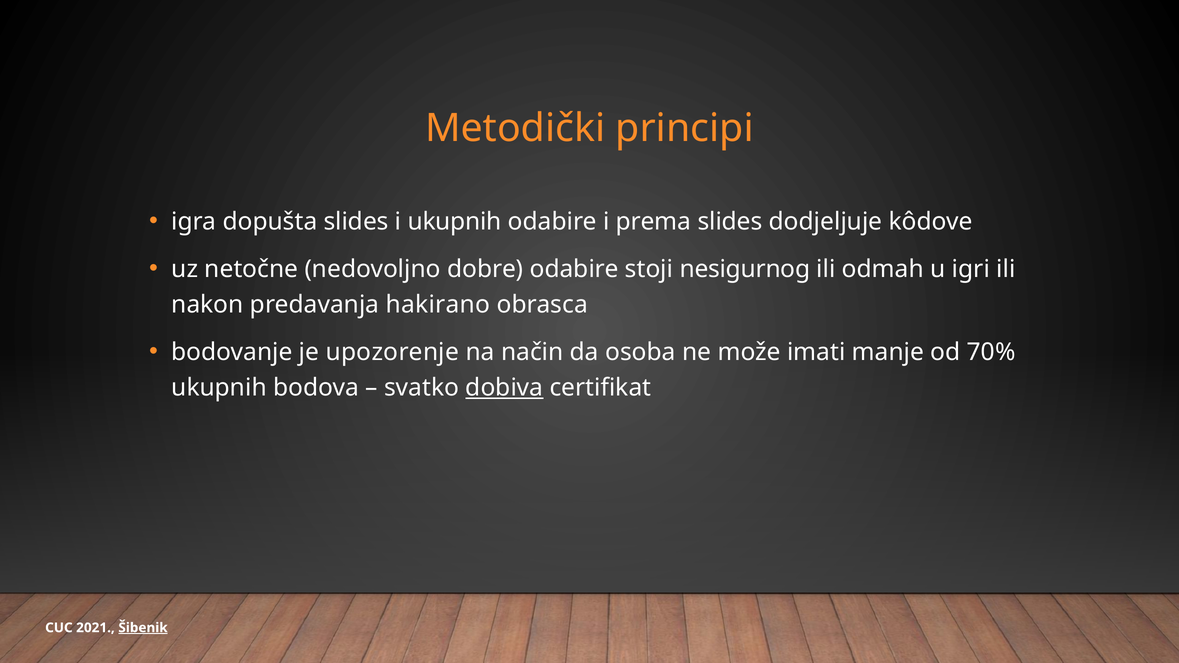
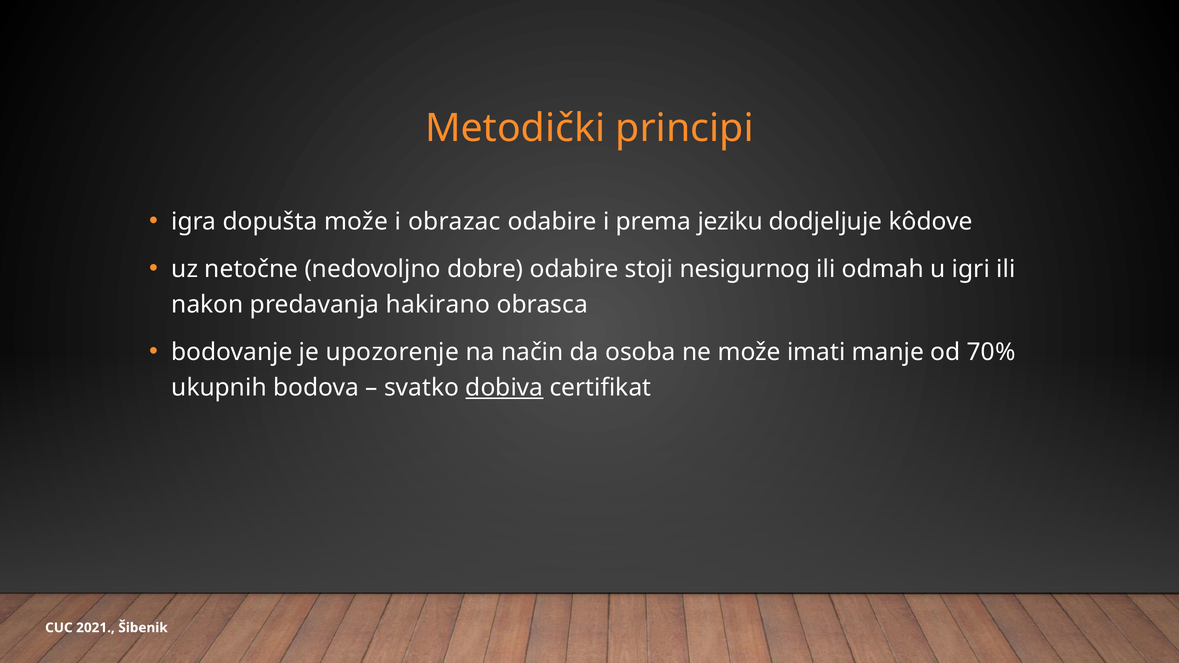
dopušta slides: slides -> može (356, 222)
i ukupnih: ukupnih -> obrazac (454, 222)
prema slides: slides -> jeziku (730, 222)
Šibenik underline: present -> none (143, 628)
